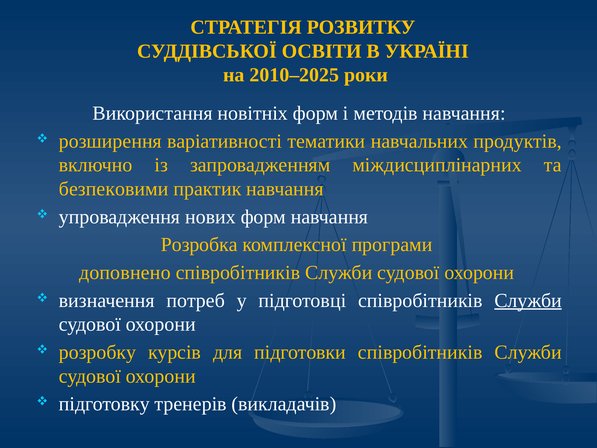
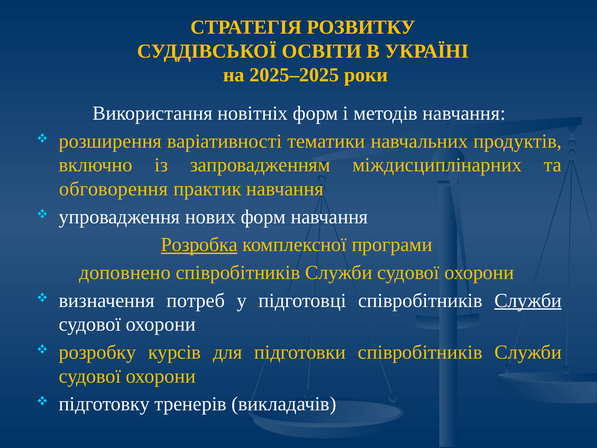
2010–2025: 2010–2025 -> 2025–2025 (294, 75)
безпековими: безпековими -> обговорення (114, 189)
Розробка underline: none -> present (199, 245)
